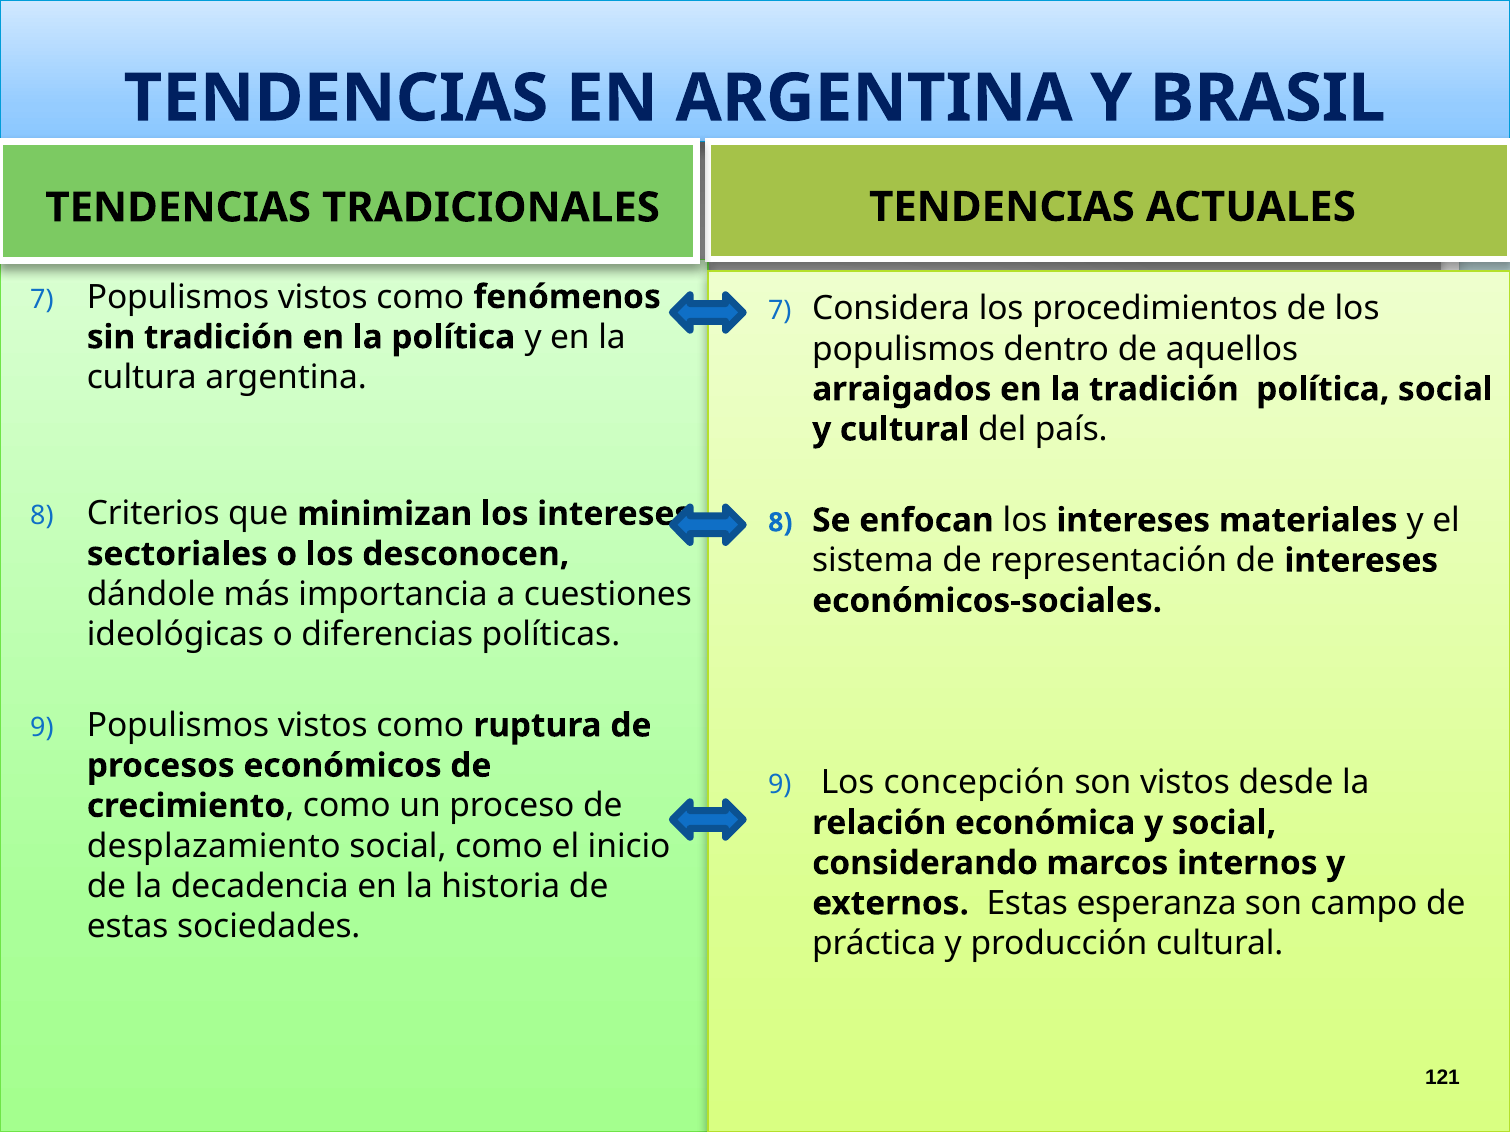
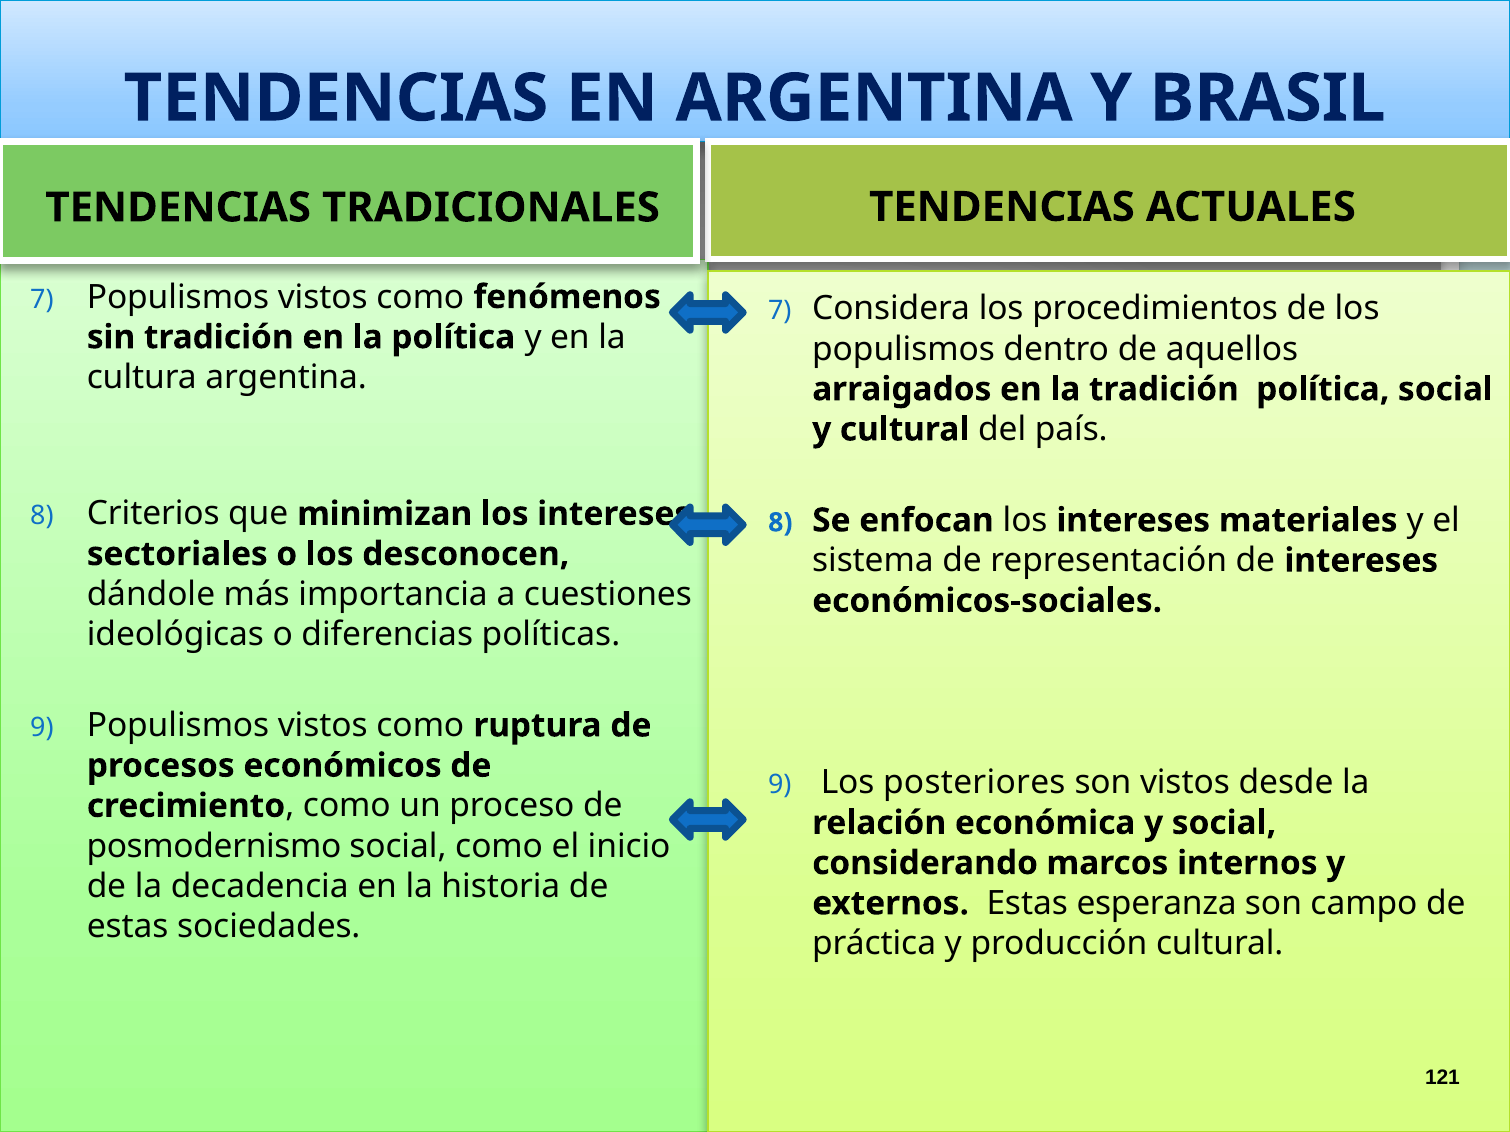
concepción: concepción -> posteriores (974, 783)
desplazamiento: desplazamiento -> posmodernismo (214, 846)
